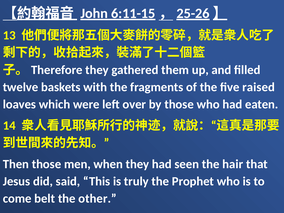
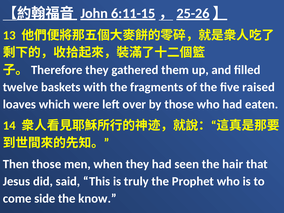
belt: belt -> side (45, 199)
other: other -> know (97, 199)
